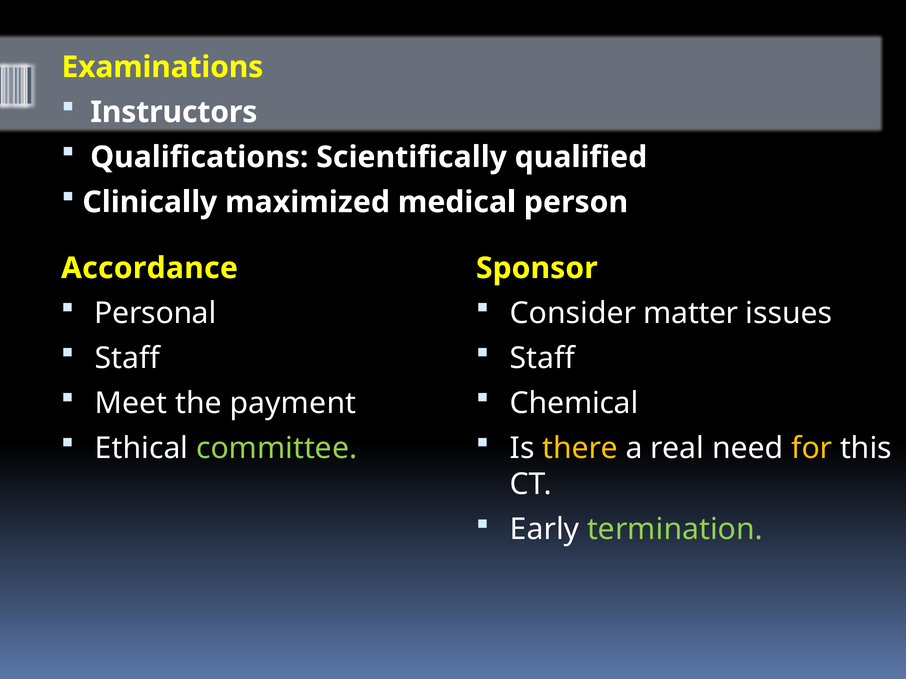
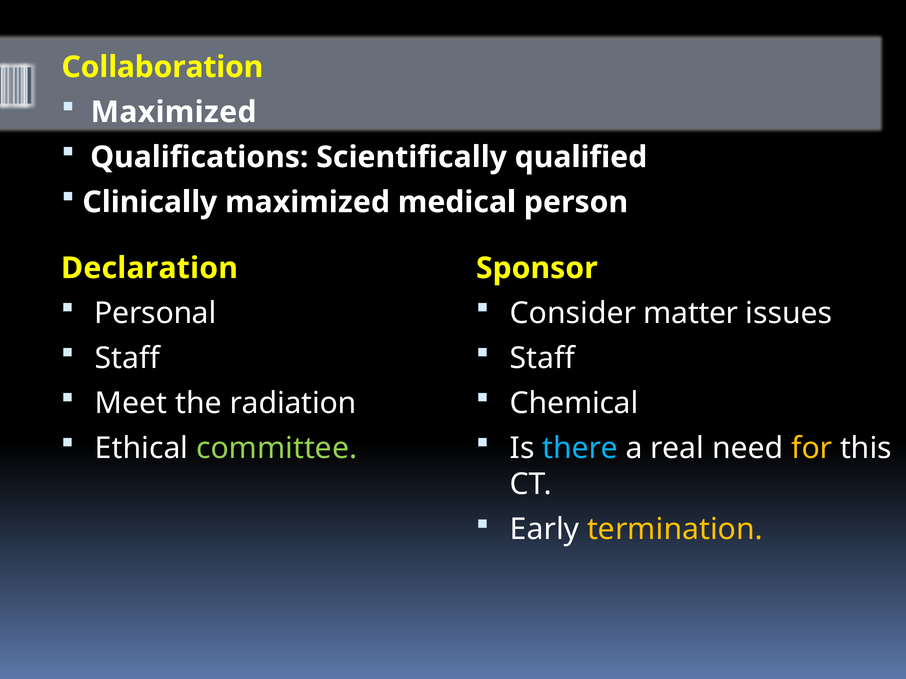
Examinations: Examinations -> Collaboration (162, 67)
Instructors: Instructors -> Maximized (174, 112)
Accordance: Accordance -> Declaration (149, 268)
payment: payment -> radiation (293, 404)
there colour: yellow -> light blue (580, 449)
termination colour: light green -> yellow (675, 530)
